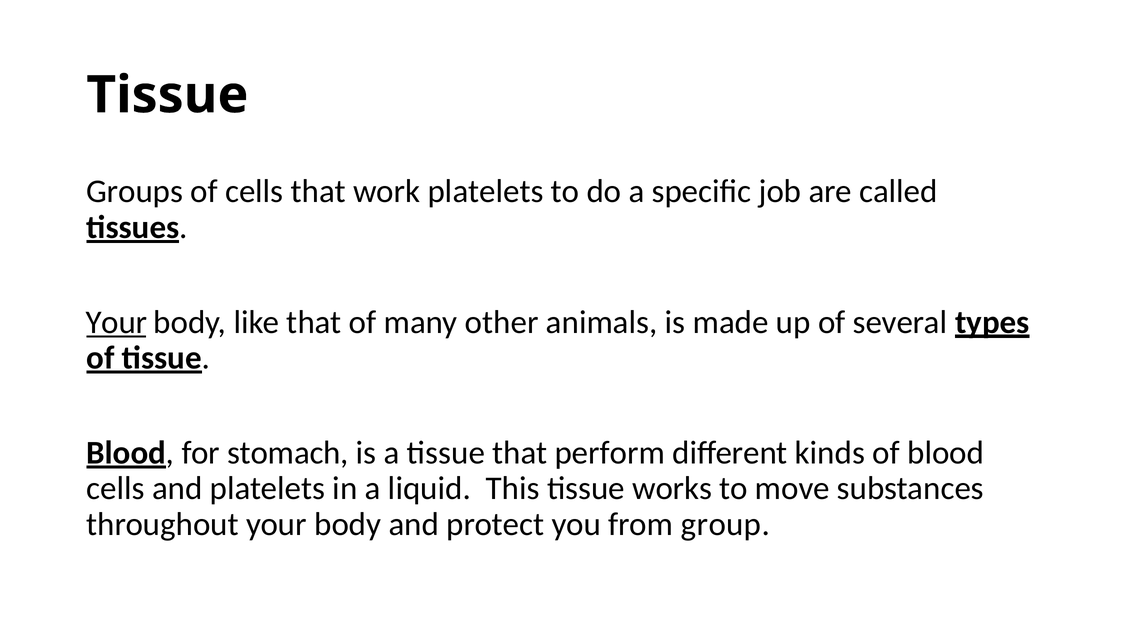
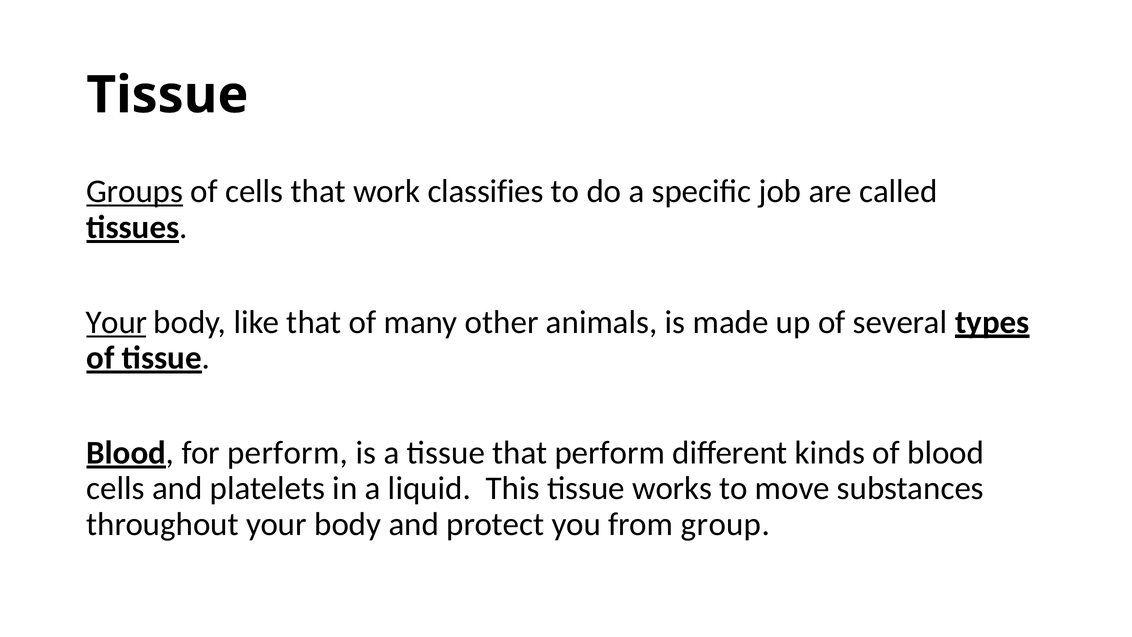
Groups underline: none -> present (135, 191)
work platelets: platelets -> classifies (486, 191)
for stomach: stomach -> perform (288, 453)
